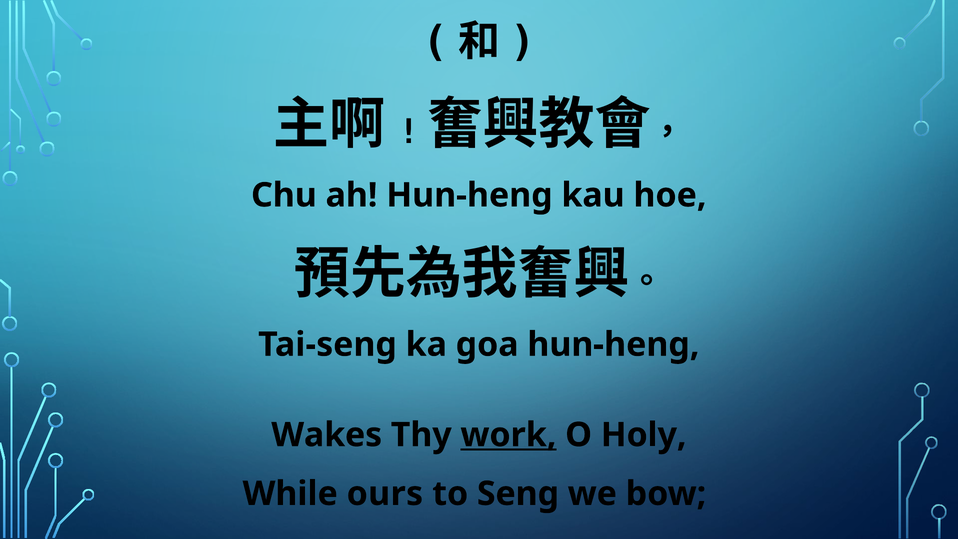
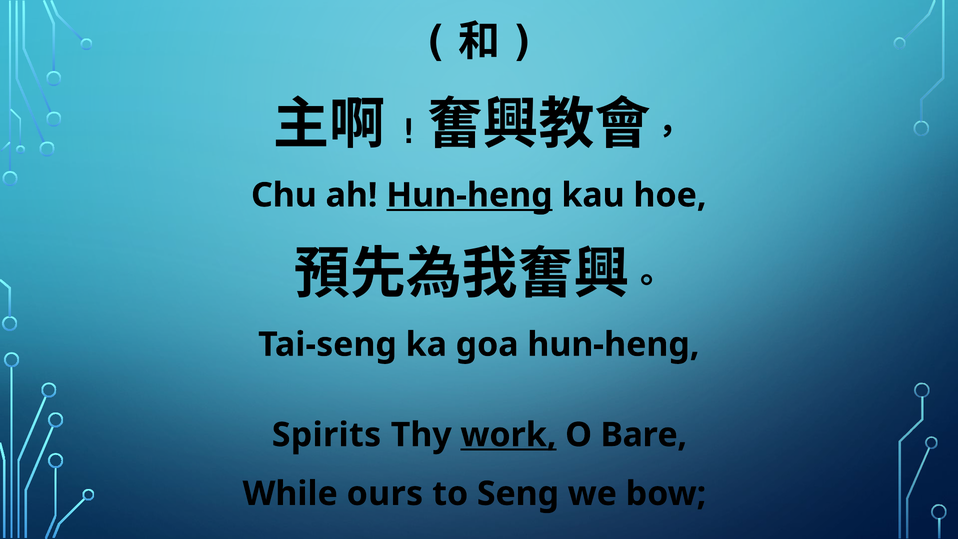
Hun-heng underline: none -> present (469, 195)
Wakes: Wakes -> Spirits (326, 435)
Holy: Holy -> Bare (644, 435)
